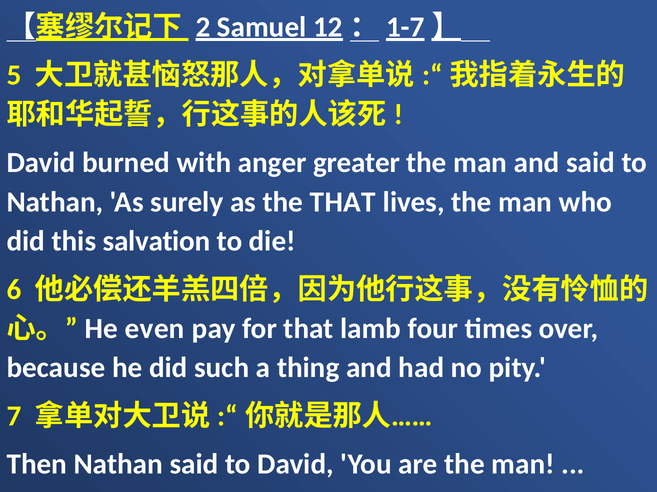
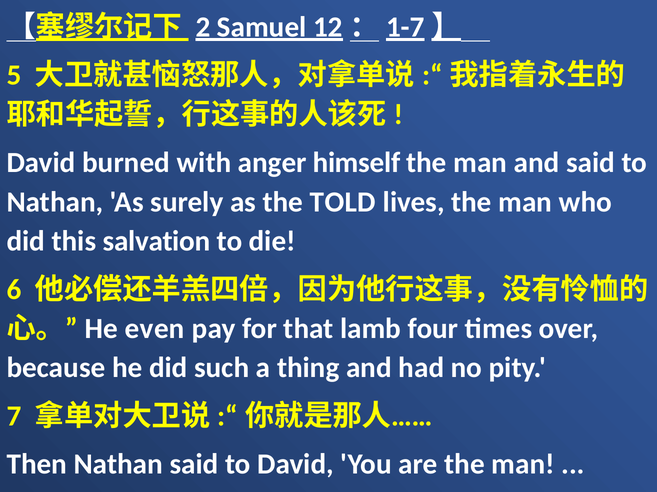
greater: greater -> himself (357, 163)
the THAT: THAT -> TOLD (343, 202)
